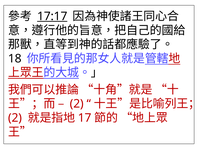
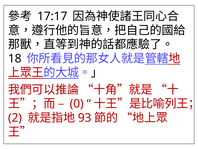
17:17 underline: present -> none (52, 16)
2: 2 -> 0 (77, 103)
17: 17 -> 93 (85, 117)
